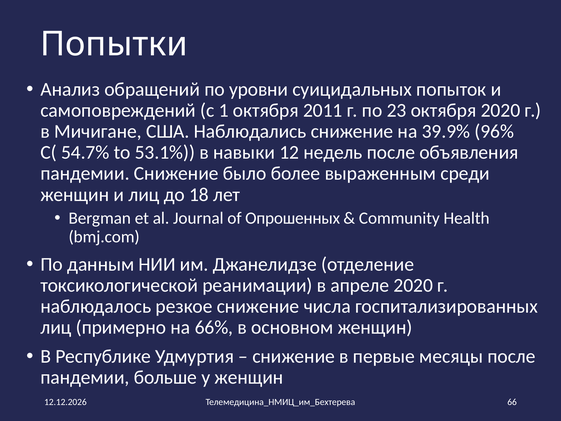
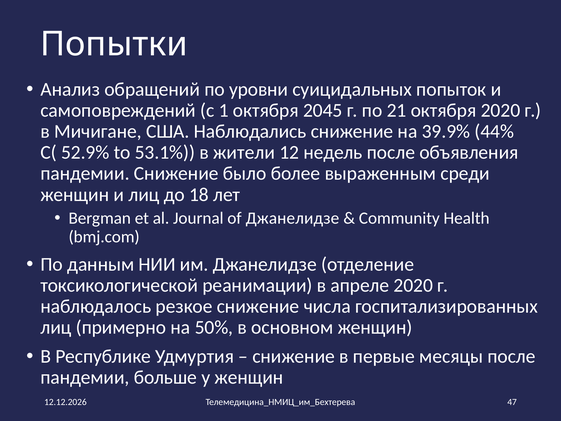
2011: 2011 -> 2045 (323, 110)
23: 23 -> 21 (397, 110)
96%: 96% -> 44% (494, 131)
54.7%: 54.7% -> 52.9% (85, 152)
навыки: навыки -> жители (244, 152)
of Опрошенных: Опрошенных -> Джанелидзе (292, 218)
66%: 66% -> 50% (214, 327)
66: 66 -> 47 (512, 402)
